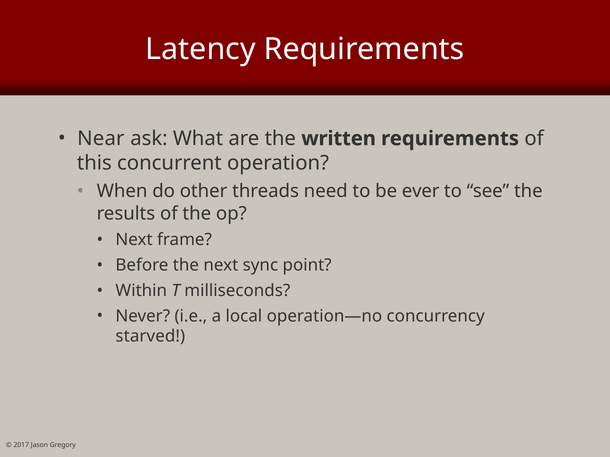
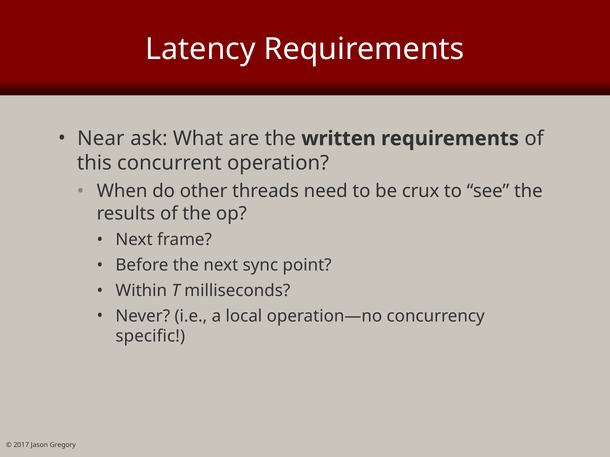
ever: ever -> crux (421, 191)
starved: starved -> specific (150, 337)
